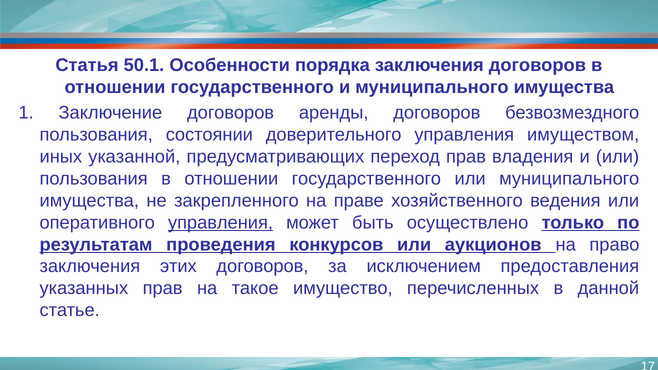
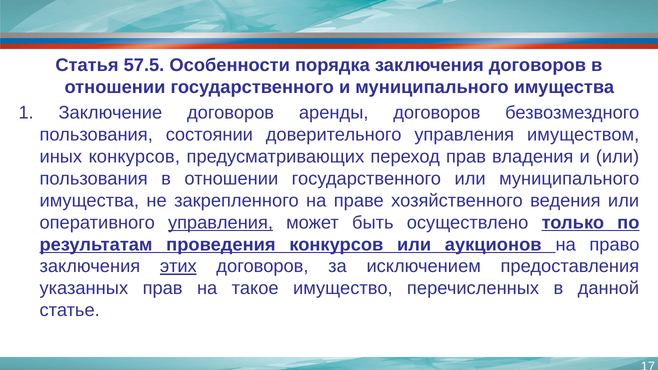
50.1: 50.1 -> 57.5 (144, 65)
иных указанной: указанной -> конкурсов (134, 157)
этих underline: none -> present (178, 267)
